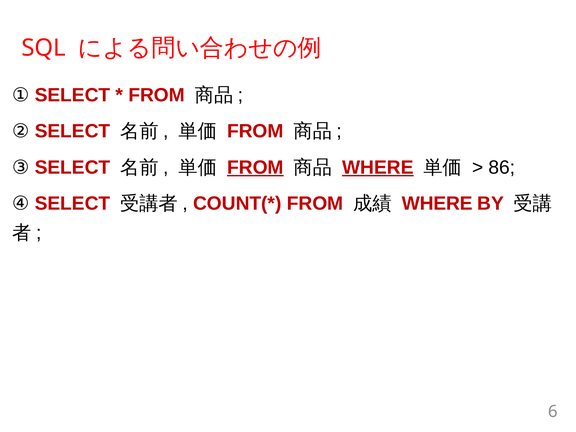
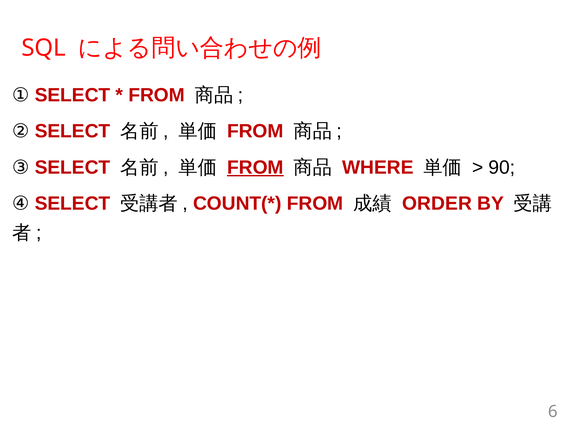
WHERE underline: present -> none (378, 167)
86: 86 -> 90 (502, 167)
WHERE: WHERE -> ORDER (437, 204)
